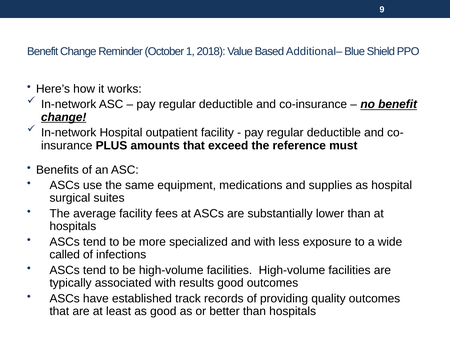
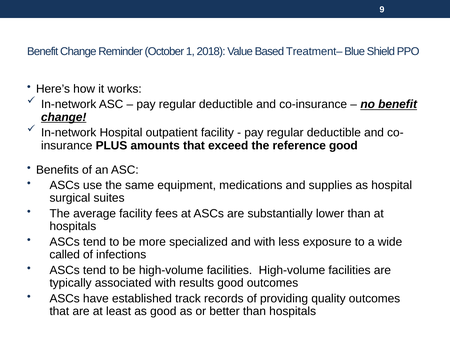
Additional–: Additional– -> Treatment– (314, 51)
reference must: must -> good (343, 146)
